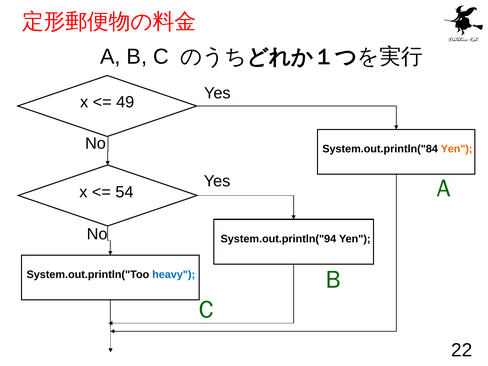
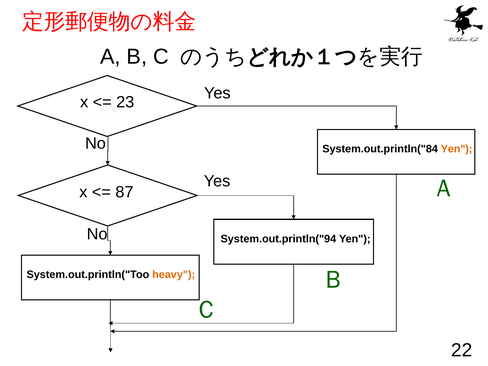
49: 49 -> 23 (125, 102)
54: 54 -> 87 (124, 192)
heavy colour: blue -> orange (174, 275)
